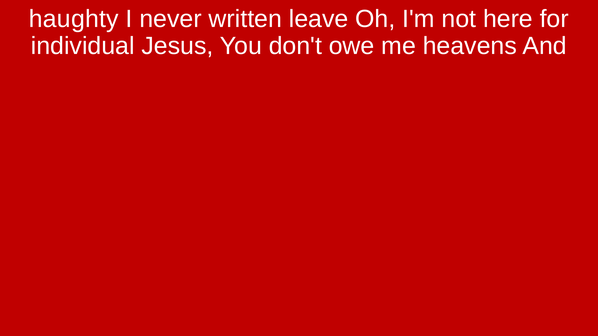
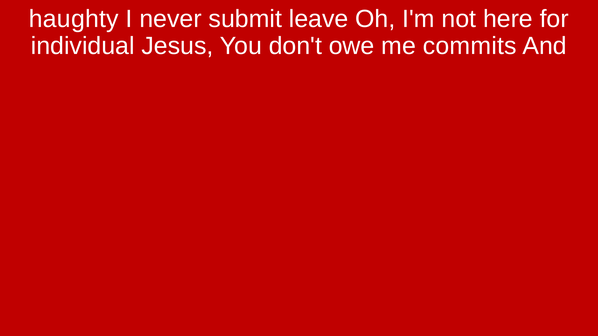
written: written -> submit (245, 19)
heavens: heavens -> commits (470, 46)
